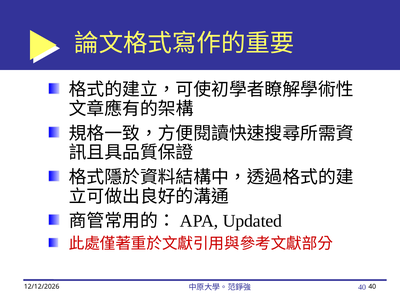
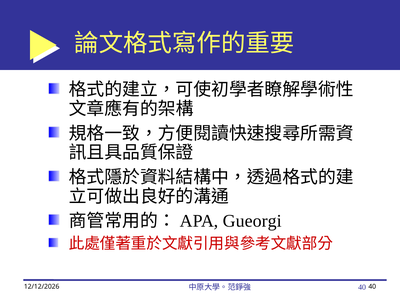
Updated: Updated -> Gueorgi (252, 221)
